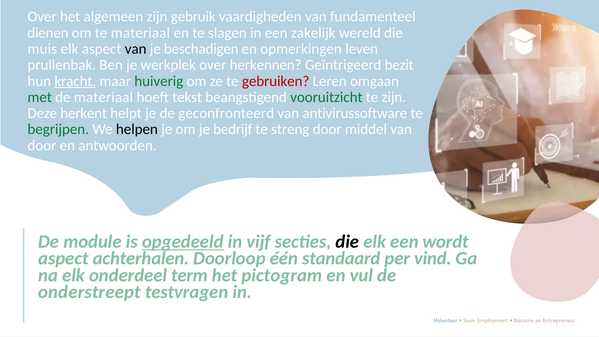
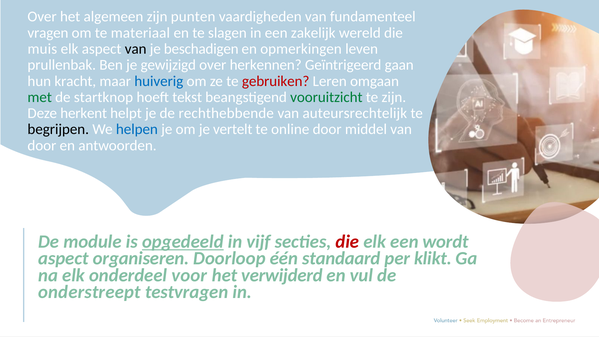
gebruik: gebruik -> punten (193, 17)
dienen: dienen -> vragen (48, 33)
werkplek: werkplek -> gewijzigd (168, 65)
bezit: bezit -> gaan (399, 65)
kracht underline: present -> none (75, 81)
huiverig colour: green -> blue (159, 81)
de materiaal: materiaal -> startknop (104, 97)
geconfronteerd: geconfronteerd -> rechthebbende (226, 113)
antivirussoftware: antivirussoftware -> auteursrechtelijk (355, 113)
begrijpen colour: green -> black (58, 129)
helpen colour: black -> blue (137, 129)
bedrijf: bedrijf -> vertelt (233, 129)
streng: streng -> online (290, 129)
die colour: black -> red (347, 242)
achterhalen: achterhalen -> organiseren (141, 258)
vind: vind -> klikt (433, 258)
term: term -> voor (189, 275)
pictogram: pictogram -> verwijderd (282, 275)
